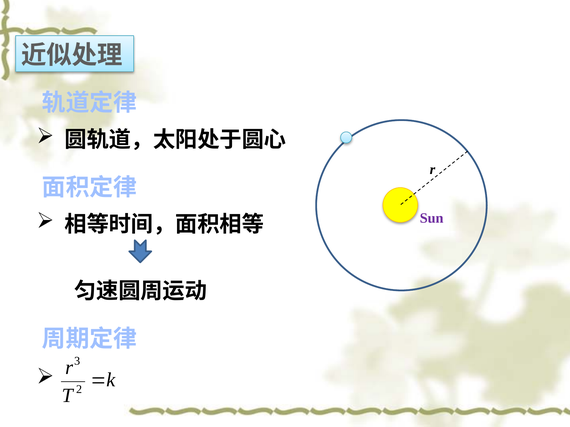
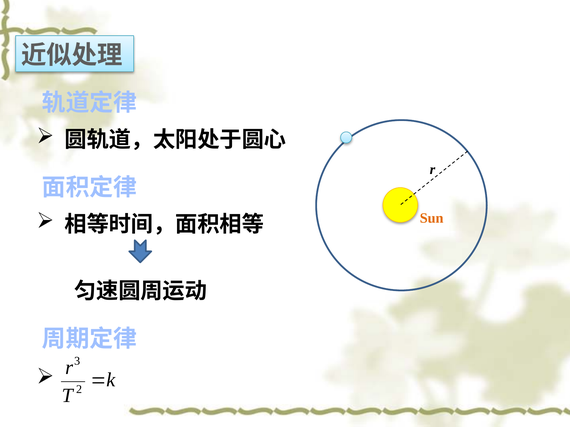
Sun colour: purple -> orange (432, 218)
